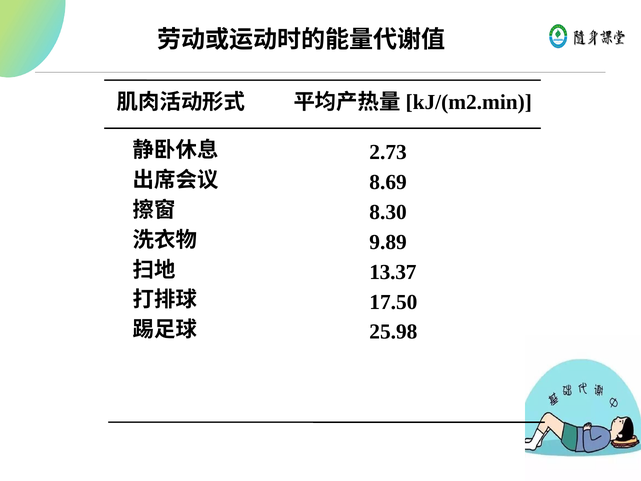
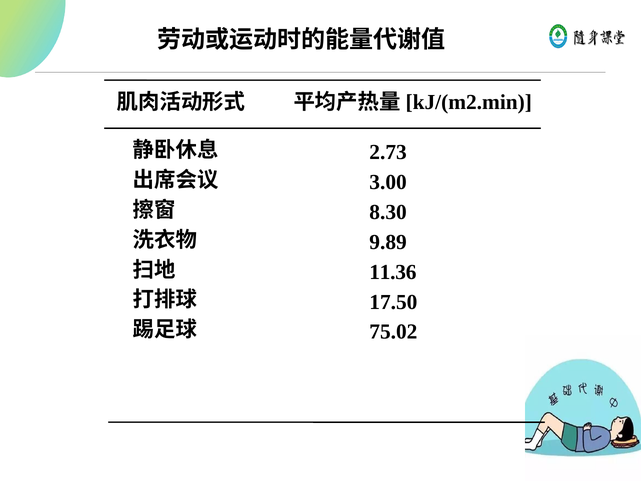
8.69: 8.69 -> 3.00 (388, 182)
13.37: 13.37 -> 11.36 (393, 272)
25.98: 25.98 -> 75.02 (393, 332)
